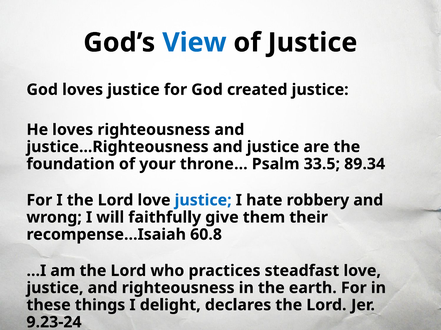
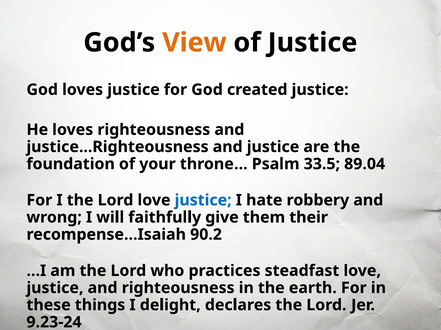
View colour: blue -> orange (194, 43)
89.34: 89.34 -> 89.04 (365, 164)
60.8: 60.8 -> 90.2 (206, 235)
